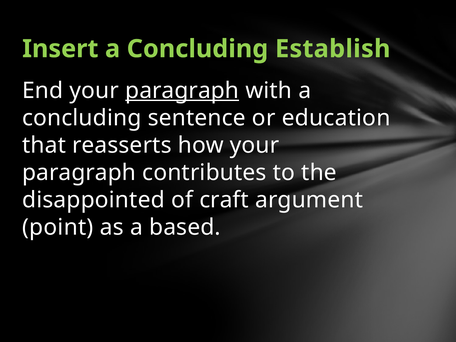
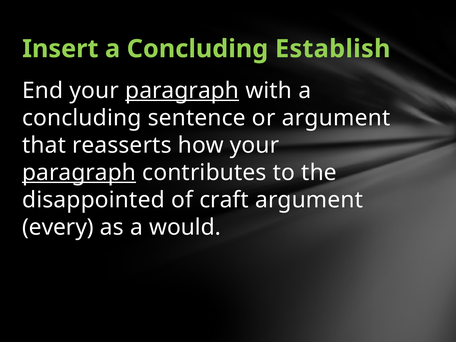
or education: education -> argument (336, 118)
paragraph underline: none -> present (79, 173)
point: point -> every (58, 227)
based: based -> would (185, 227)
